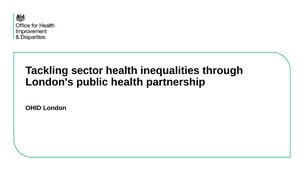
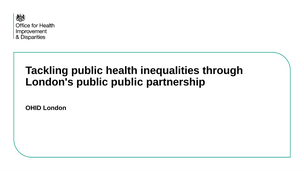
Tackling sector: sector -> public (87, 70)
public health: health -> public (127, 82)
